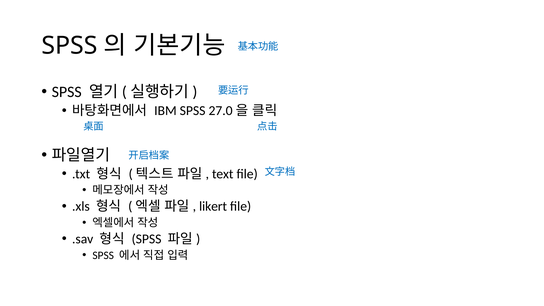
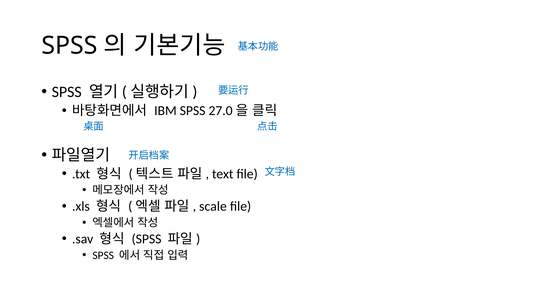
likert: likert -> scale (213, 206)
